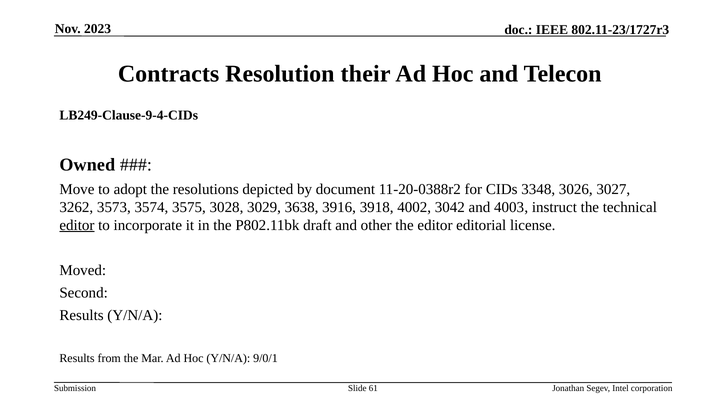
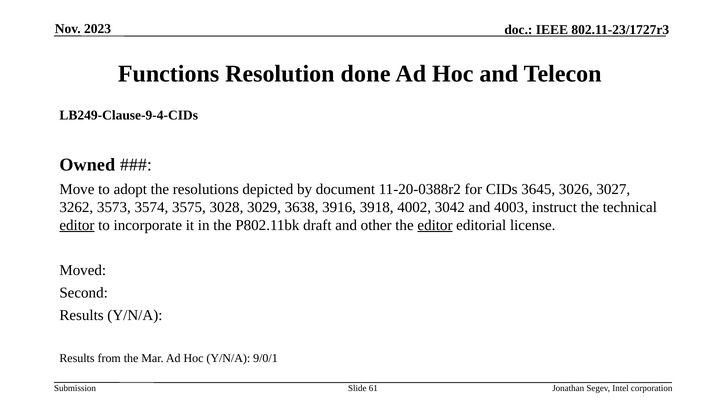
Contracts: Contracts -> Functions (169, 74)
their: their -> done (366, 74)
3348: 3348 -> 3645 (538, 189)
editor underline: none -> present (435, 225)
